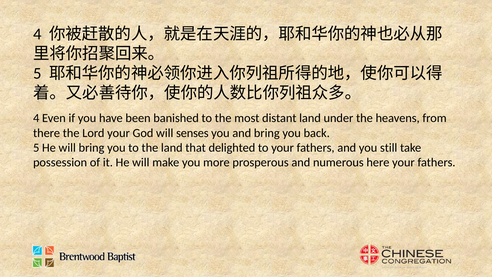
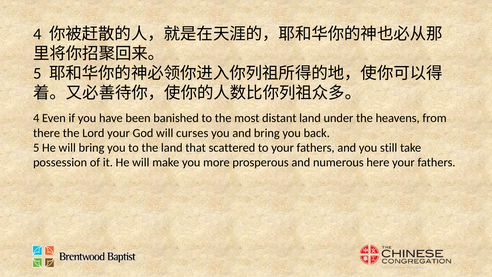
senses: senses -> curses (192, 133)
delighted: delighted -> scattered (232, 148)
